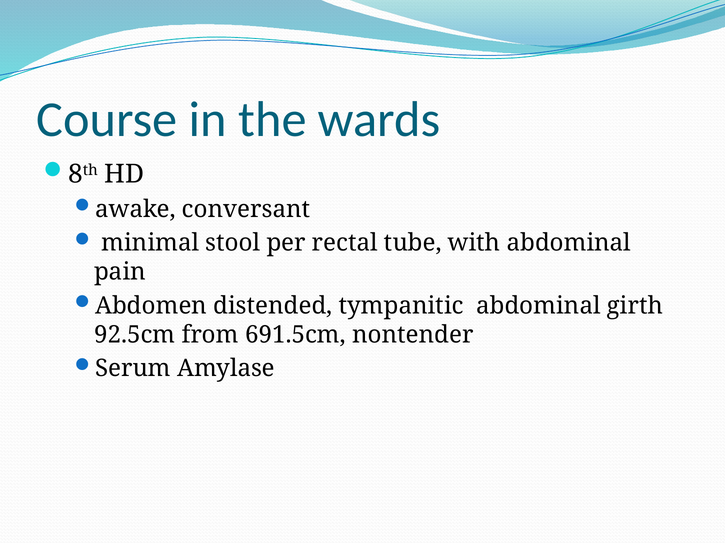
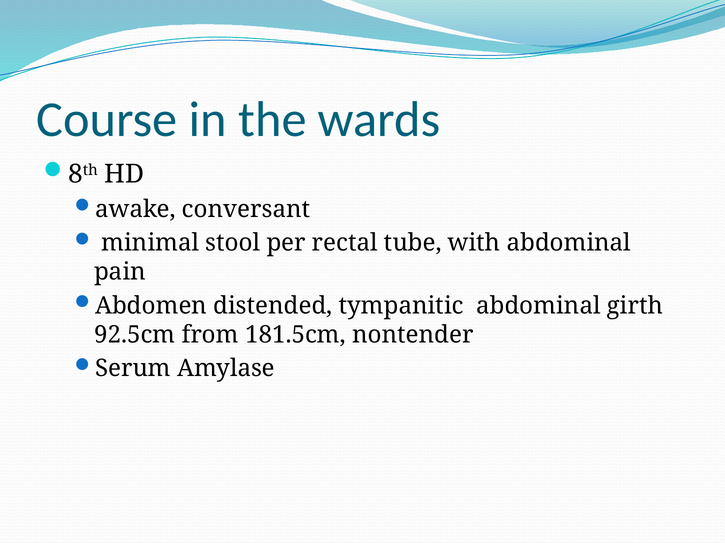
691.5cm: 691.5cm -> 181.5cm (295, 335)
